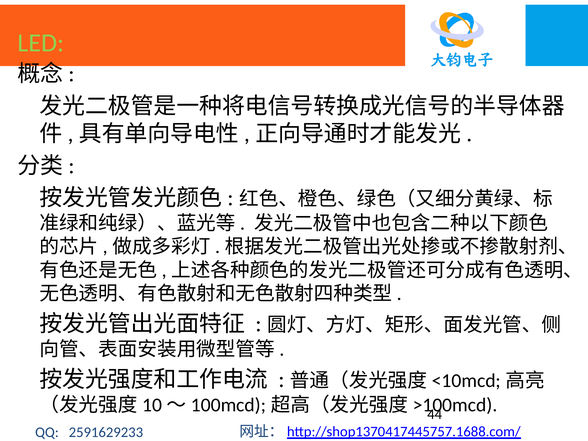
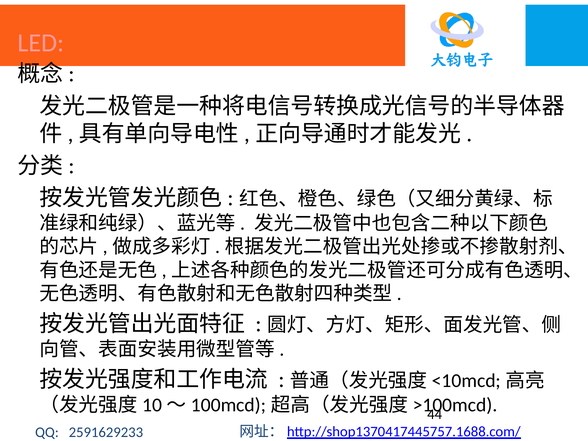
LED colour: light green -> pink (41, 43)
